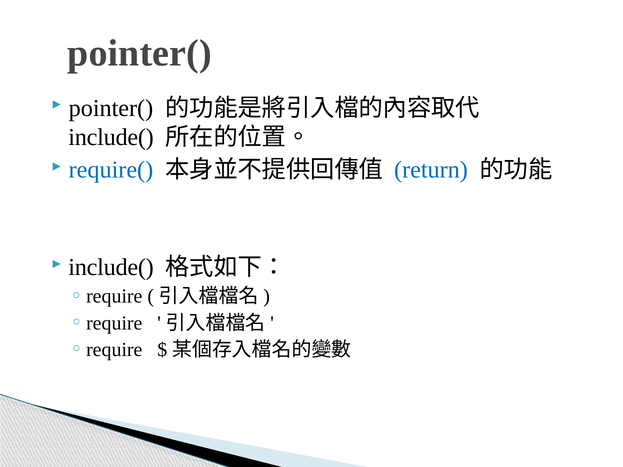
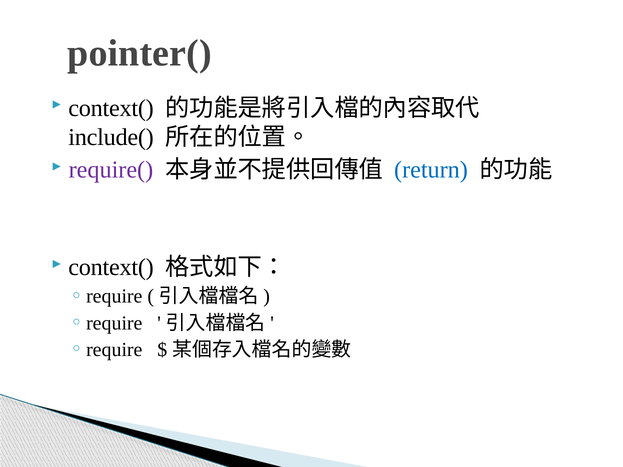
pointer(: pointer( -> context( (111, 108)
require( colour: blue -> purple (111, 170)
include(: include( -> context( (111, 268)
